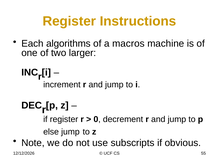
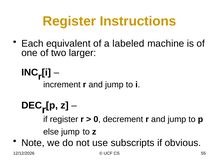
algorithms: algorithms -> equivalent (68, 44)
macros: macros -> labeled (128, 44)
